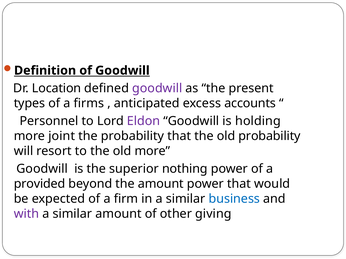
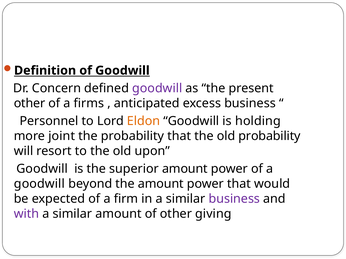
Location: Location -> Concern (57, 88)
types: types -> other (30, 103)
excess accounts: accounts -> business (250, 103)
Eldon colour: purple -> orange (144, 121)
old more: more -> upon (152, 151)
superior nothing: nothing -> amount (185, 169)
provided: provided -> goodwill (39, 184)
business colour: blue -> purple (234, 199)
